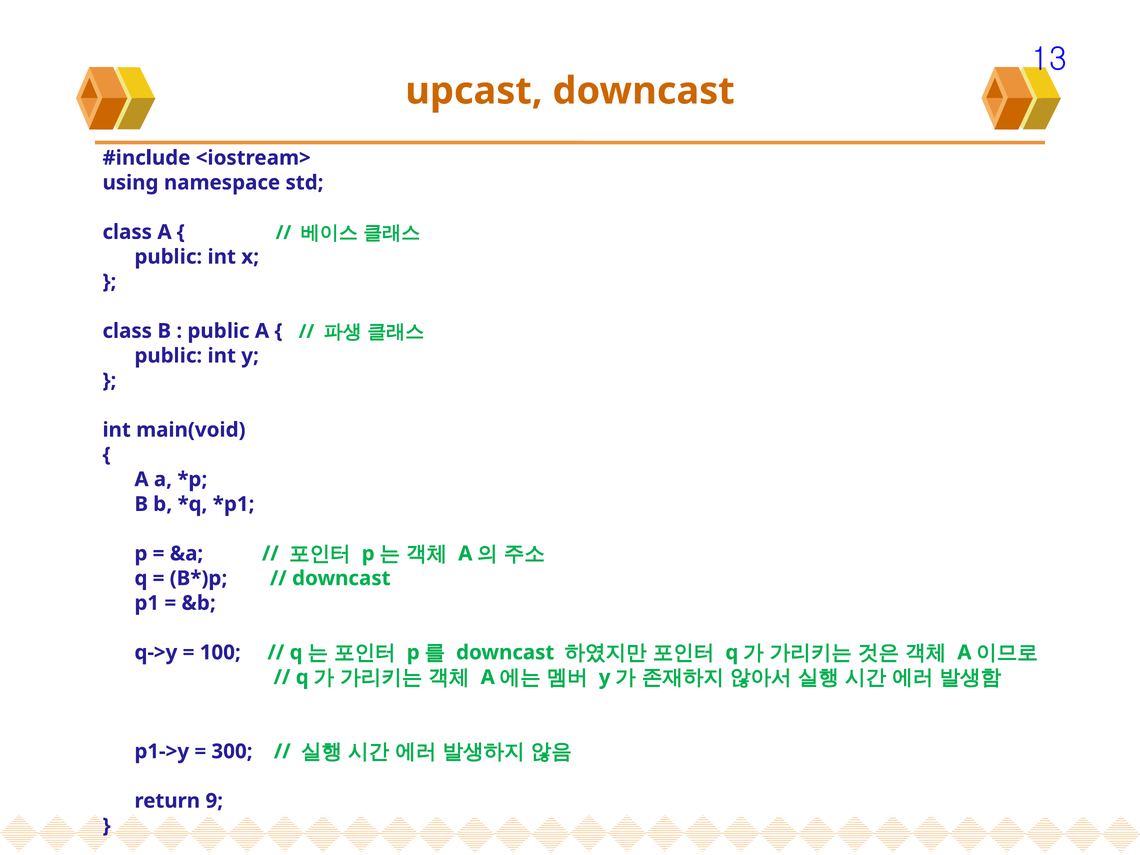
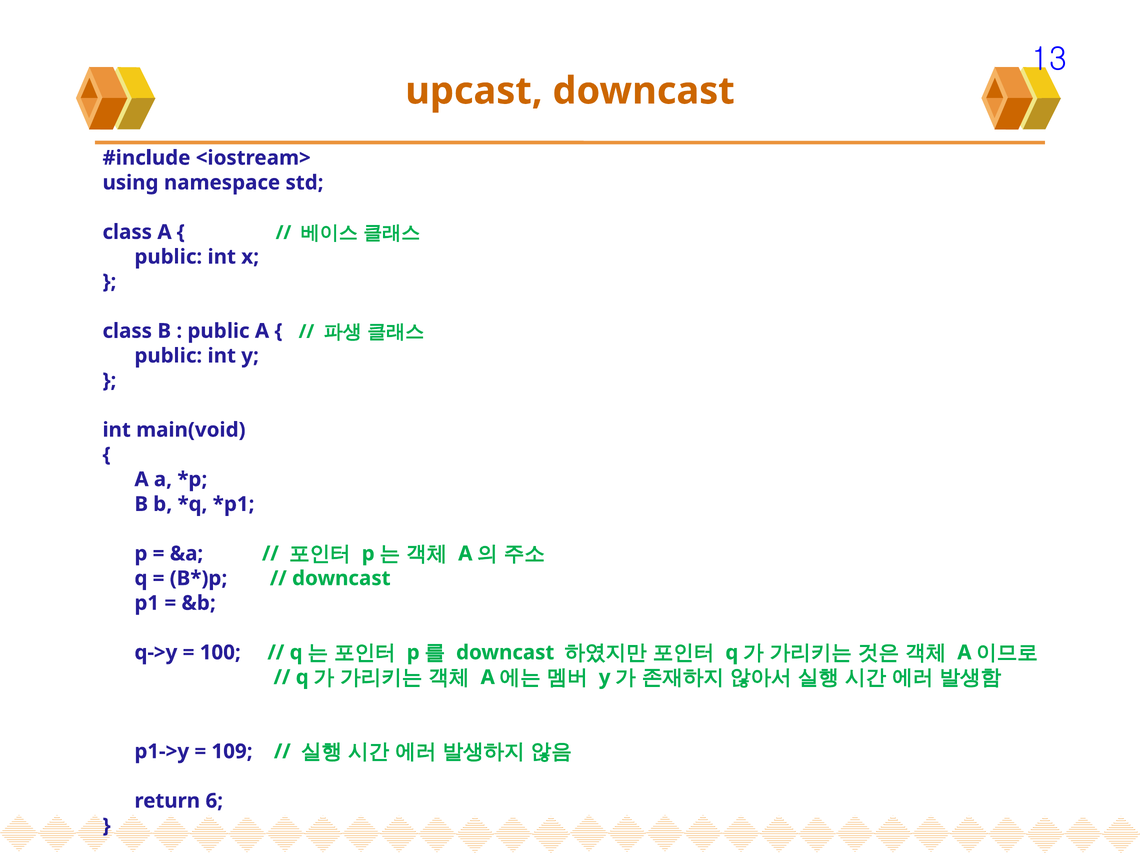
300: 300 -> 109 (232, 751)
9: 9 -> 6 (214, 801)
